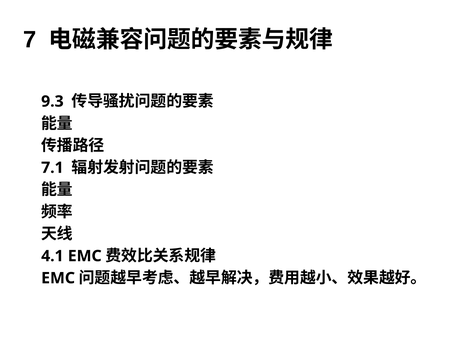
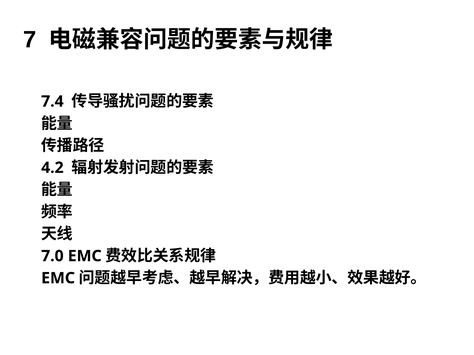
9.3: 9.3 -> 7.4 (52, 102)
7.1: 7.1 -> 4.2 (52, 168)
4.1: 4.1 -> 7.0 (52, 256)
